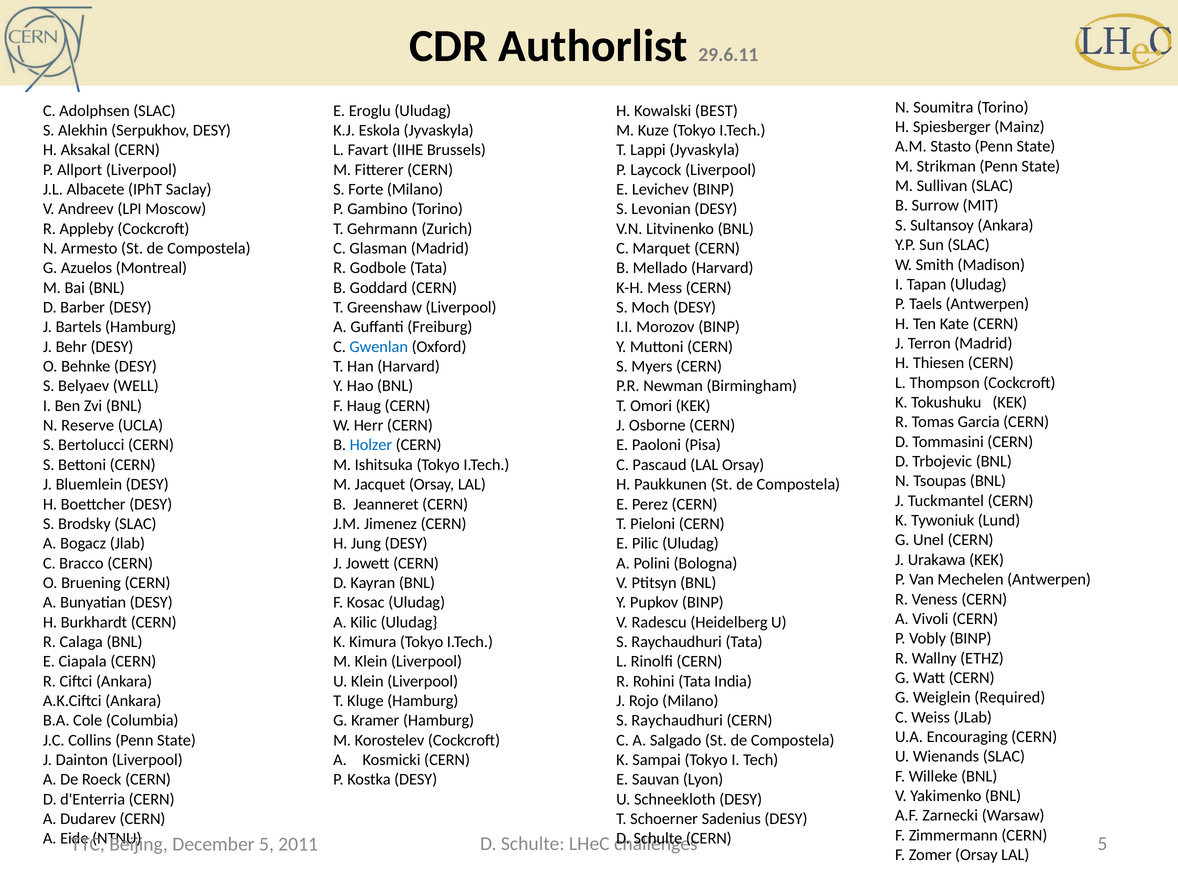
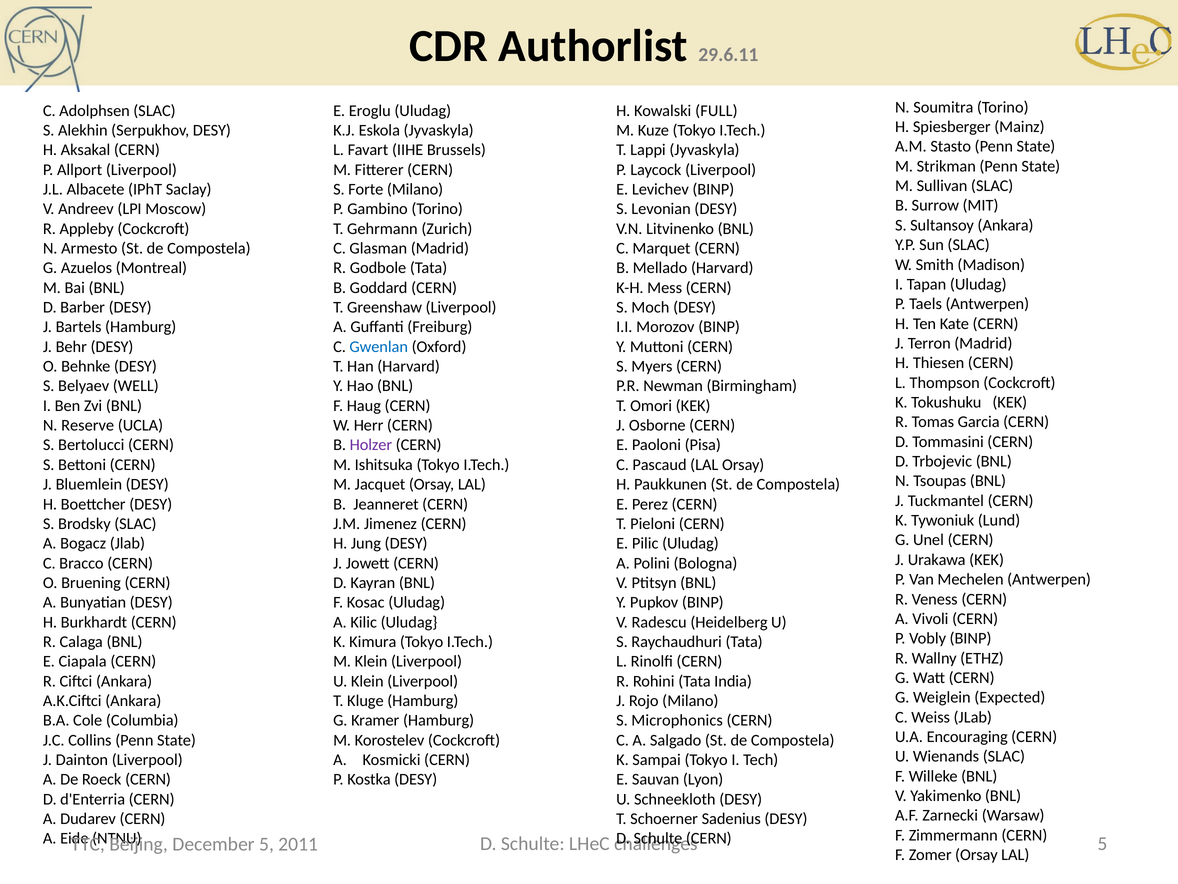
BEST: BEST -> FULL (716, 111)
Holzer colour: blue -> purple (371, 445)
Required: Required -> Expected (1010, 697)
Raychaudhuri: Raychaudhuri -> Microphonics (677, 720)
